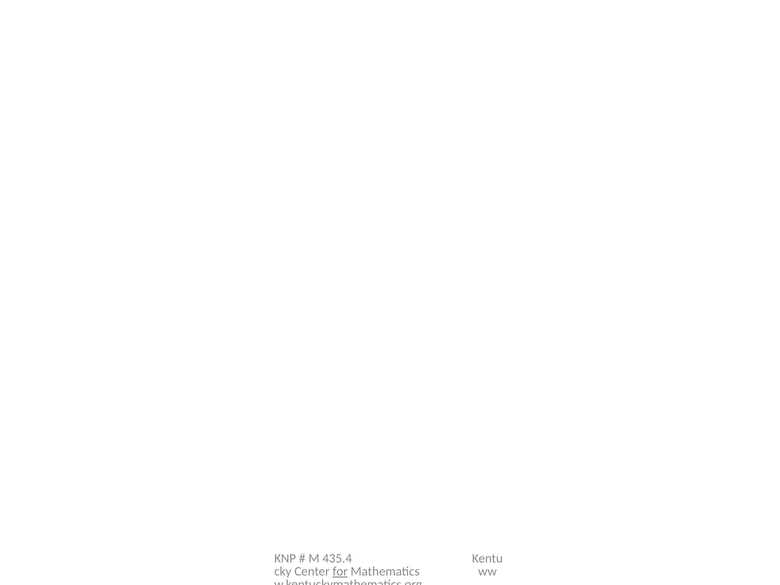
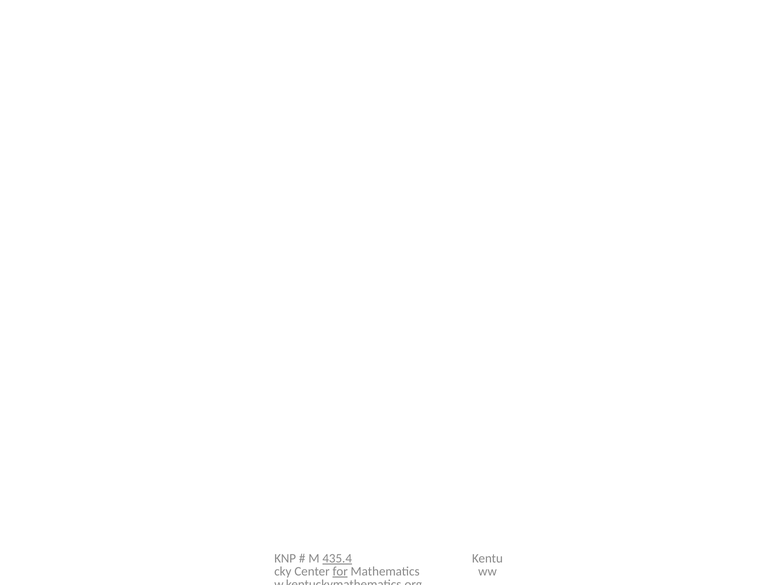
435.4 underline: none -> present (337, 559)
